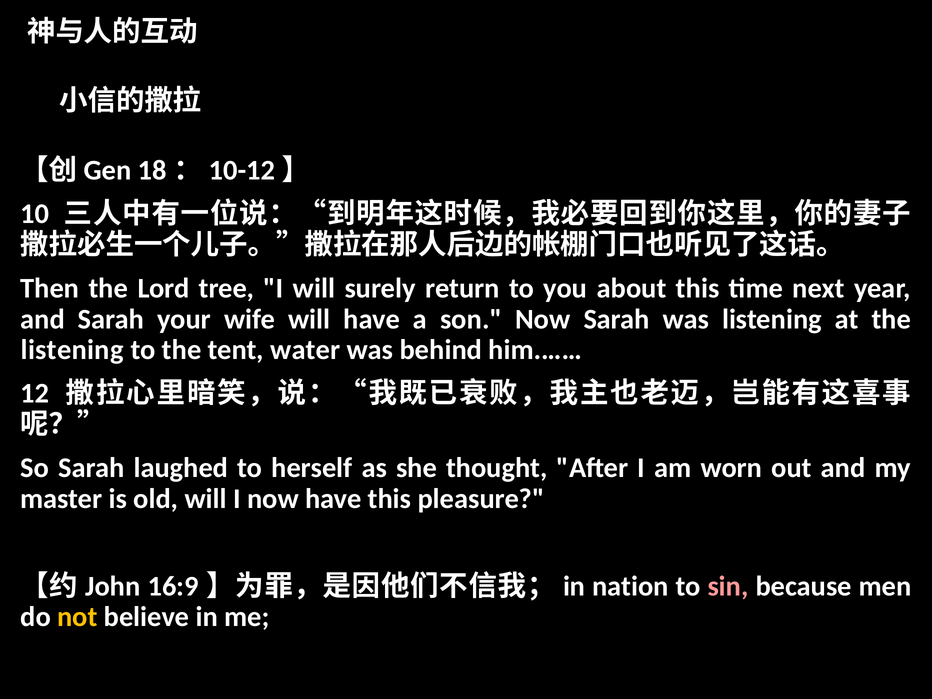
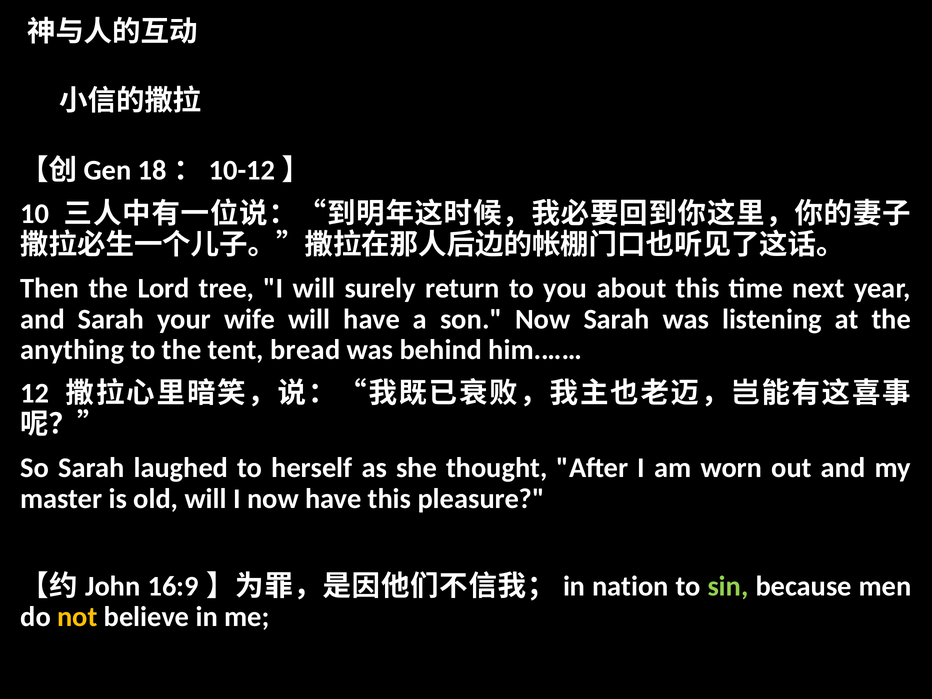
listening: listening -> anything (72, 350)
water: water -> bread (305, 350)
sin colour: pink -> light green (728, 586)
